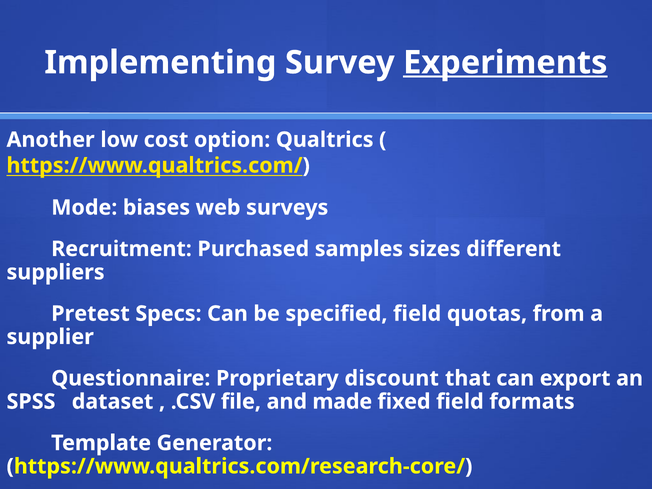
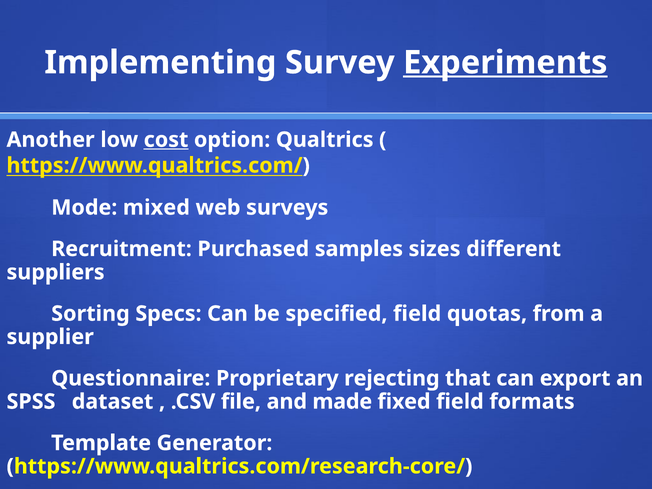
cost underline: none -> present (166, 140)
biases: biases -> mixed (156, 208)
Pretest: Pretest -> Sorting (90, 314)
discount: discount -> rejecting (392, 378)
